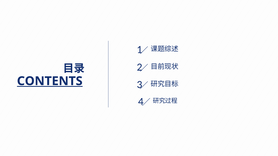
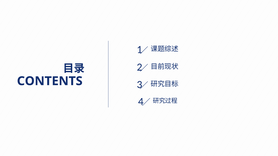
CONTENTS underline: present -> none (50, 81)
